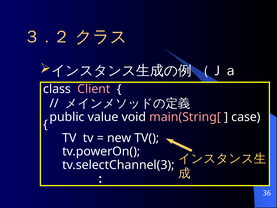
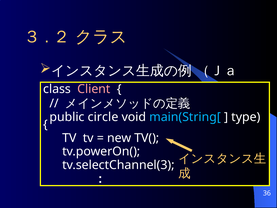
value: value -> circle (103, 117)
main(String[ colour: pink -> light blue (185, 117)
case: case -> type (246, 117)
